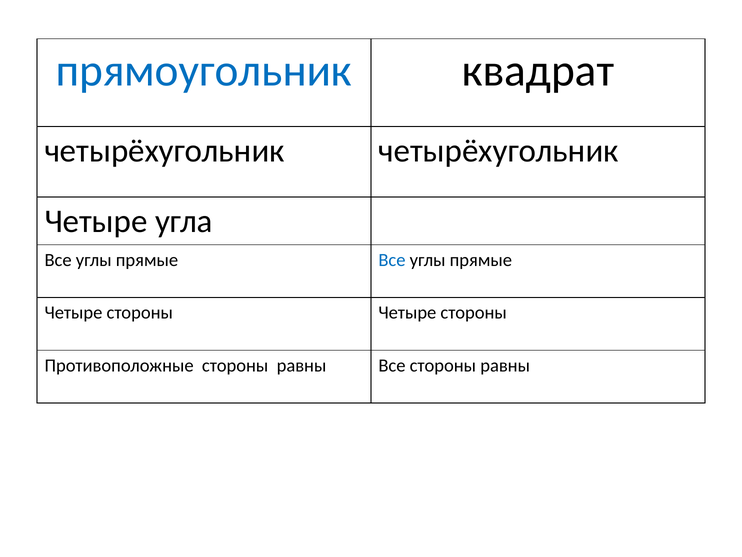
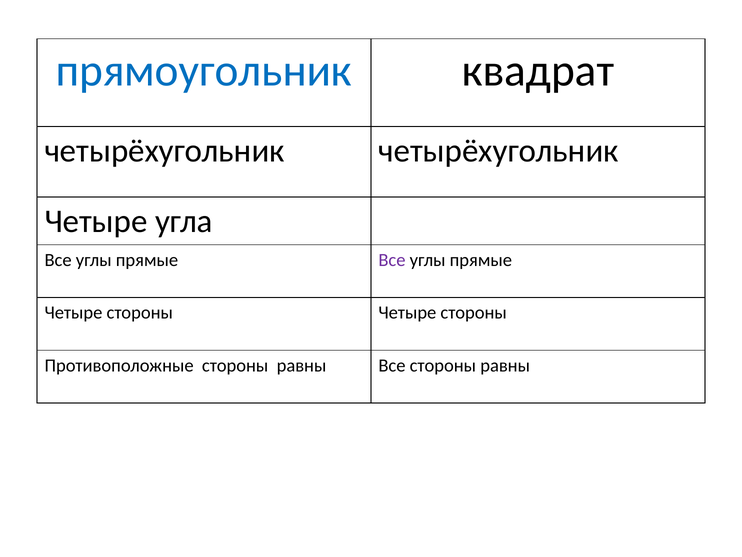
Все colour: blue -> purple (392, 260)
